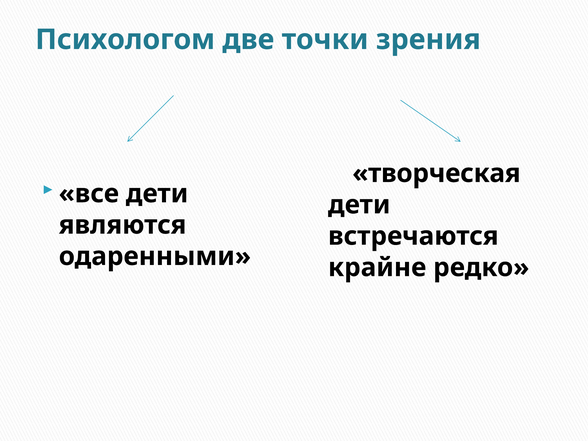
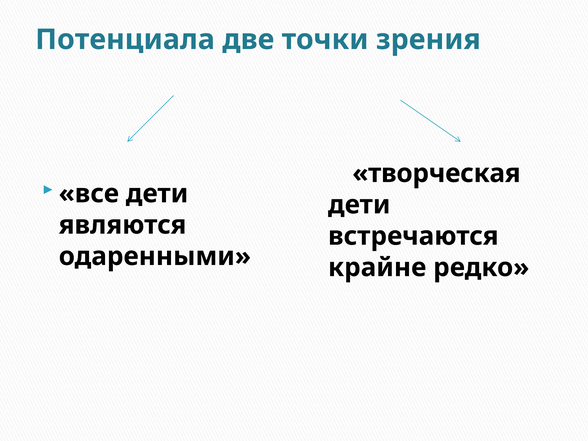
Психологом: Психологом -> Потенциала (125, 40)
